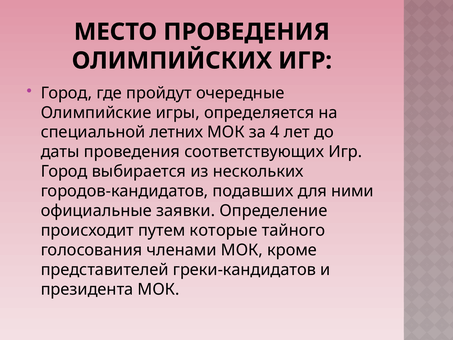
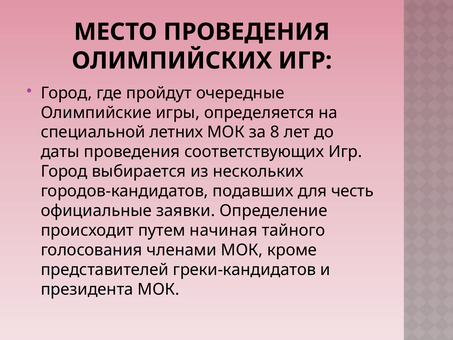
4: 4 -> 8 (275, 132)
ними: ними -> честь (352, 191)
которые: которые -> начиная (224, 230)
